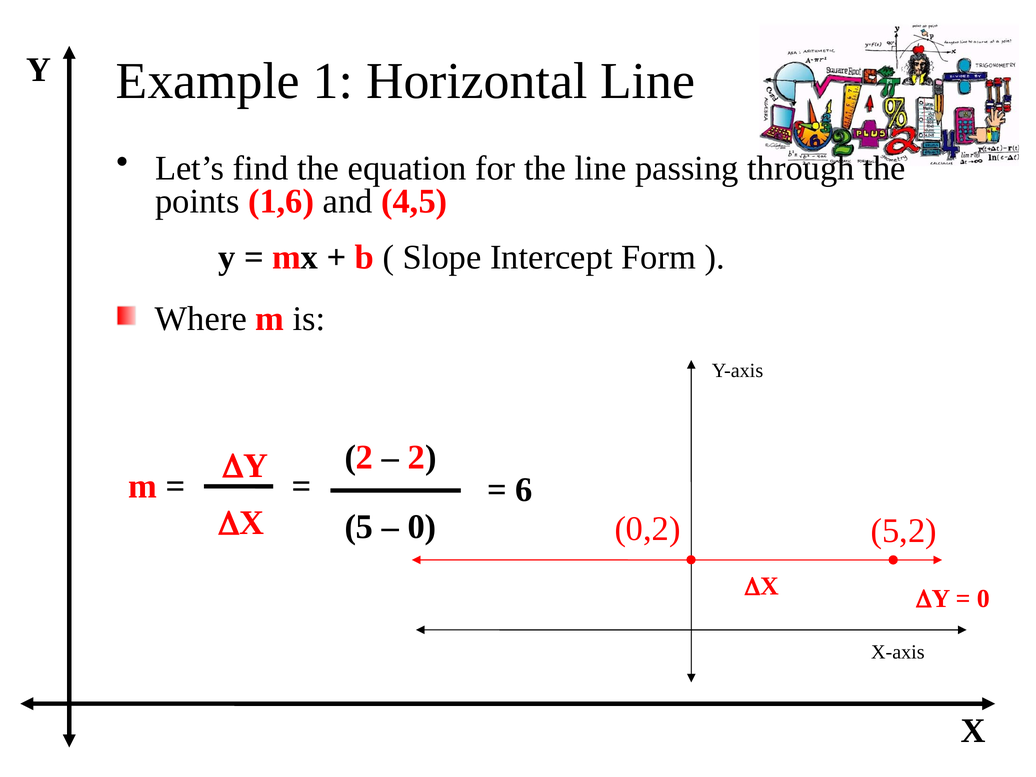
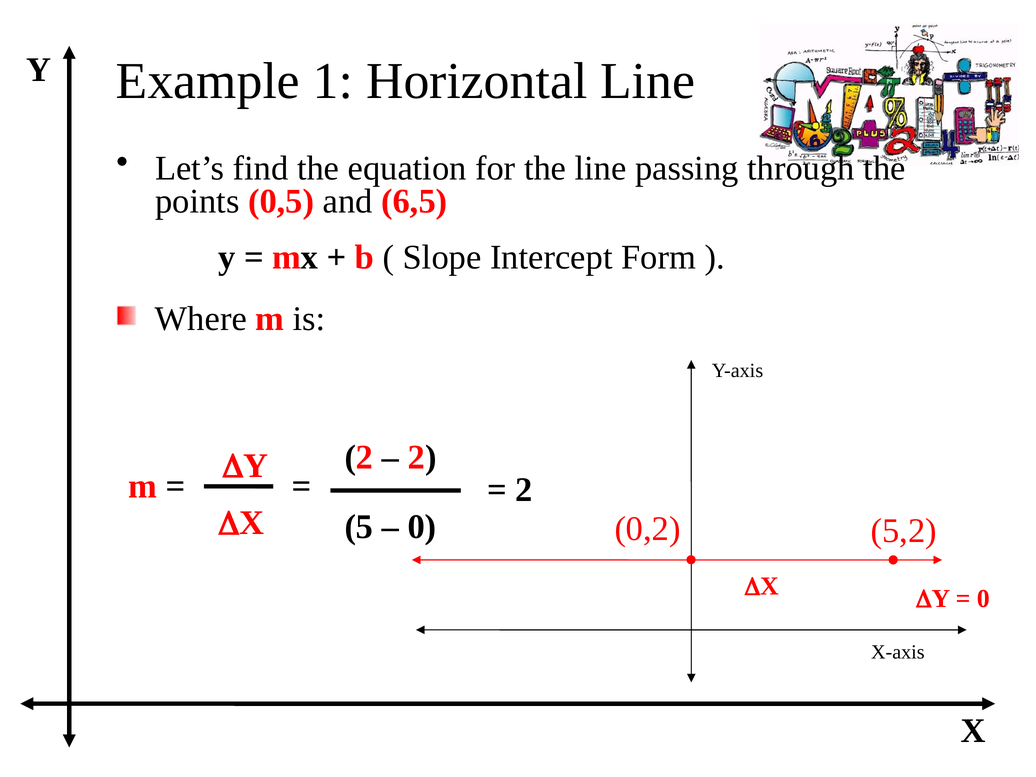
1,6: 1,6 -> 0,5 (281, 201)
4,5: 4,5 -> 6,5 (414, 201)
6: 6 -> 2 (524, 490)
